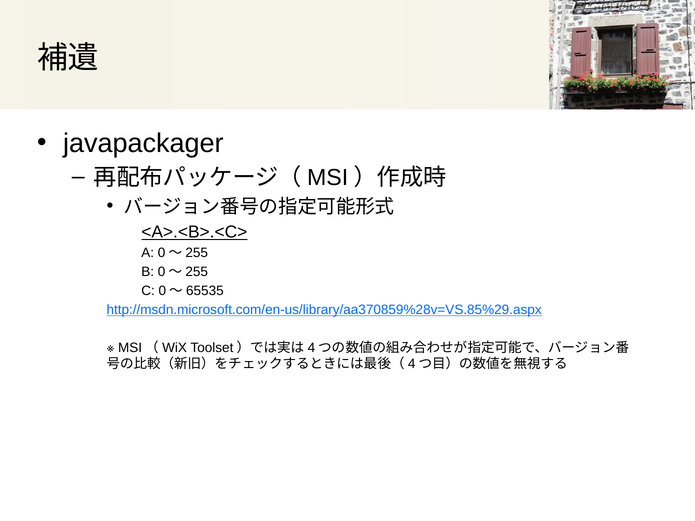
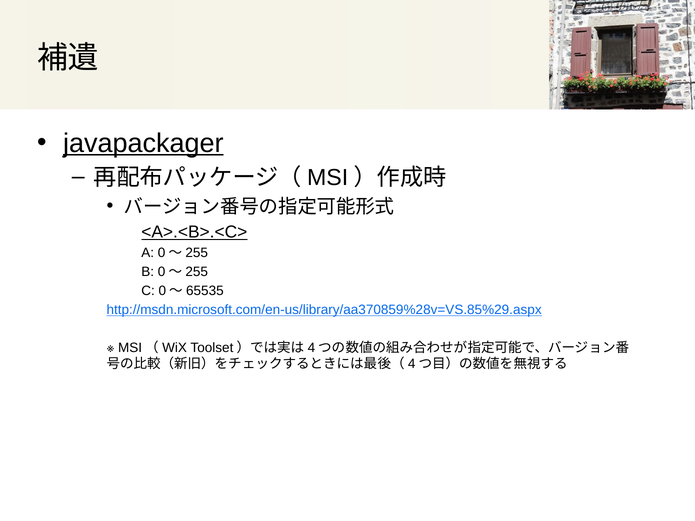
javapackager underline: none -> present (143, 143)
